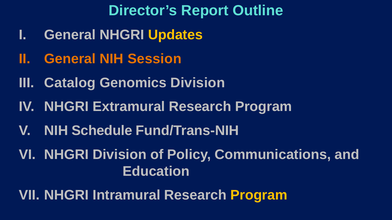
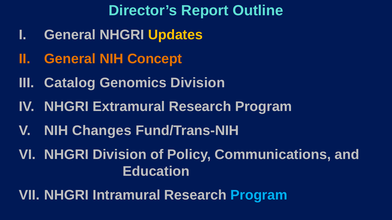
Session: Session -> Concept (155, 59)
Schedule: Schedule -> Changes (102, 131)
Program colour: yellow -> light blue (259, 196)
